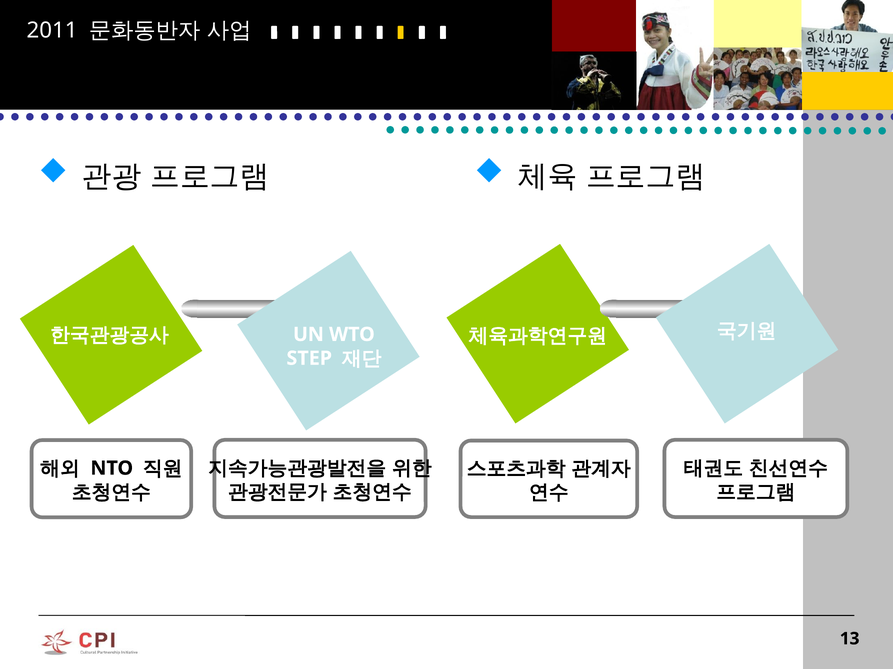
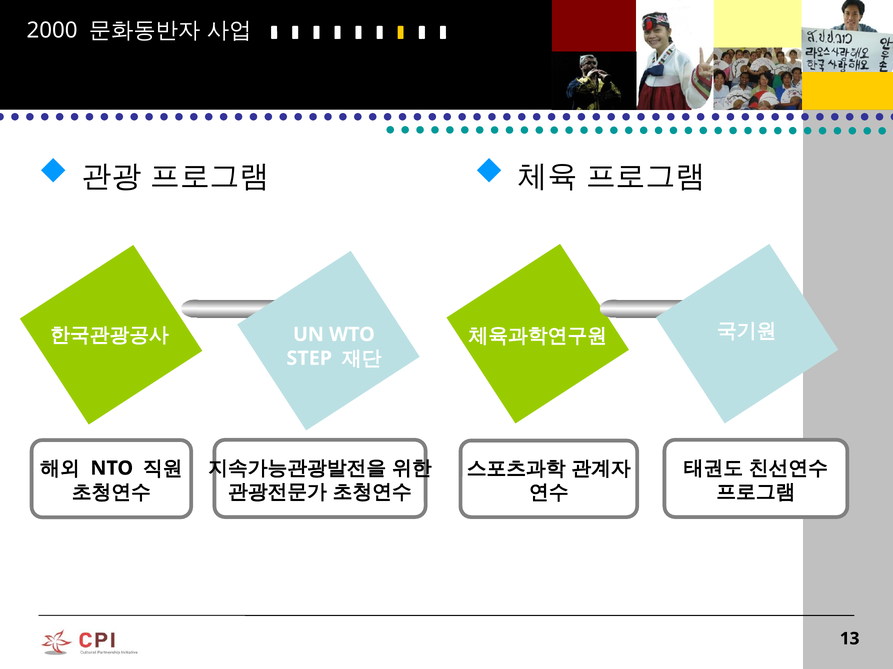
2011: 2011 -> 2000 (52, 31)
